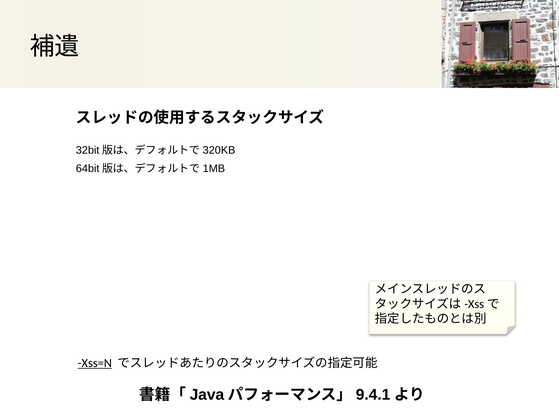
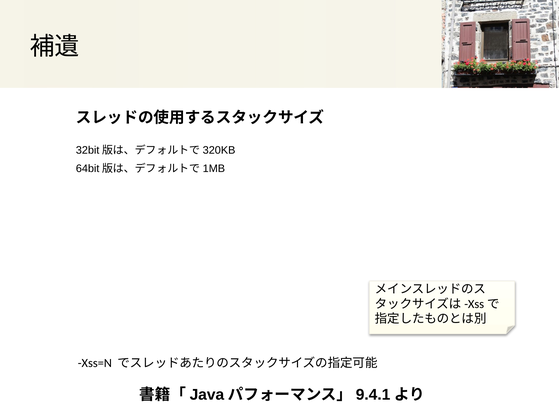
Xss=N underline: present -> none (95, 363)
